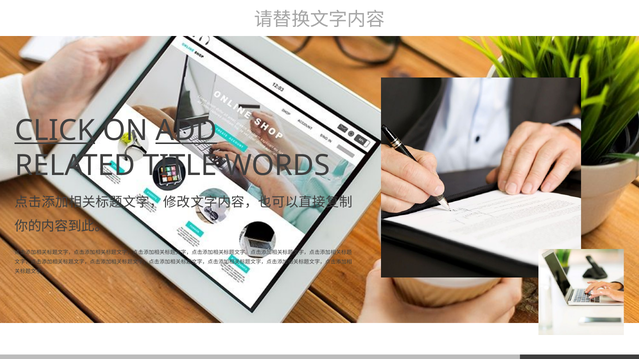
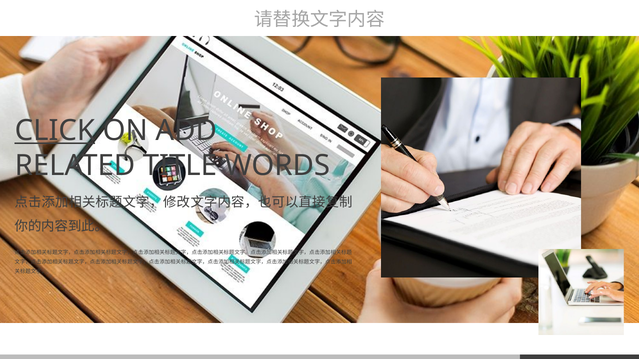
ADD underline: present -> none (186, 131)
